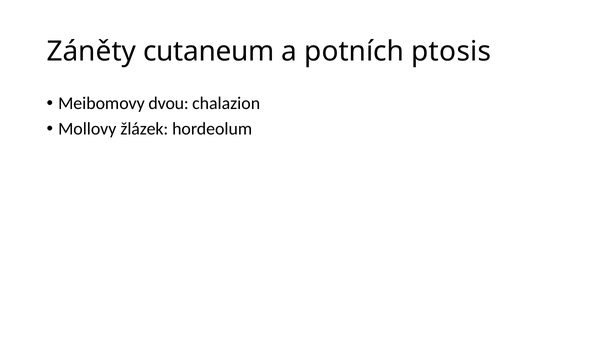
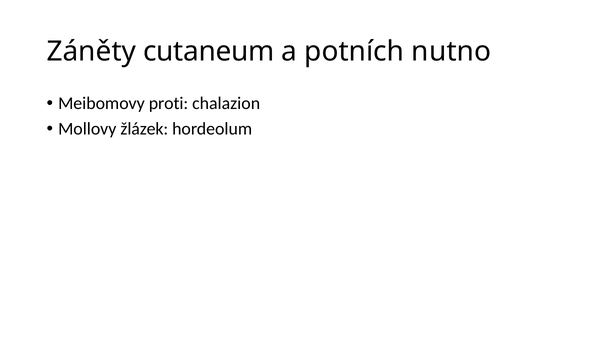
ptosis: ptosis -> nutno (451, 51)
dvou: dvou -> proti (169, 103)
